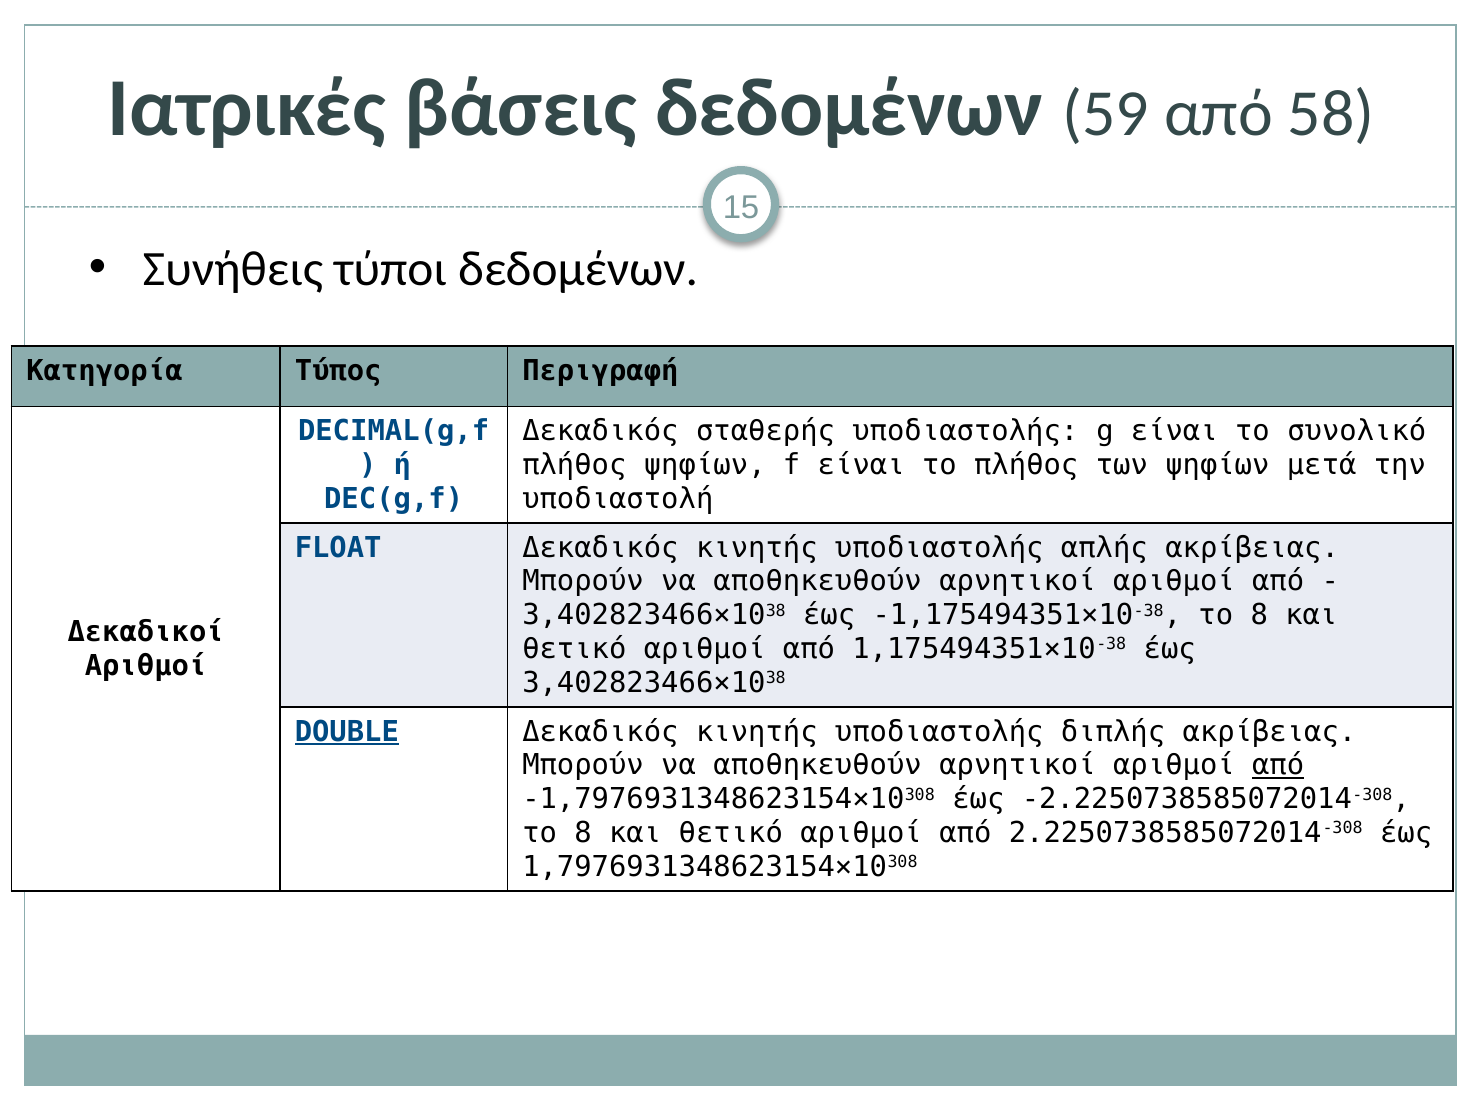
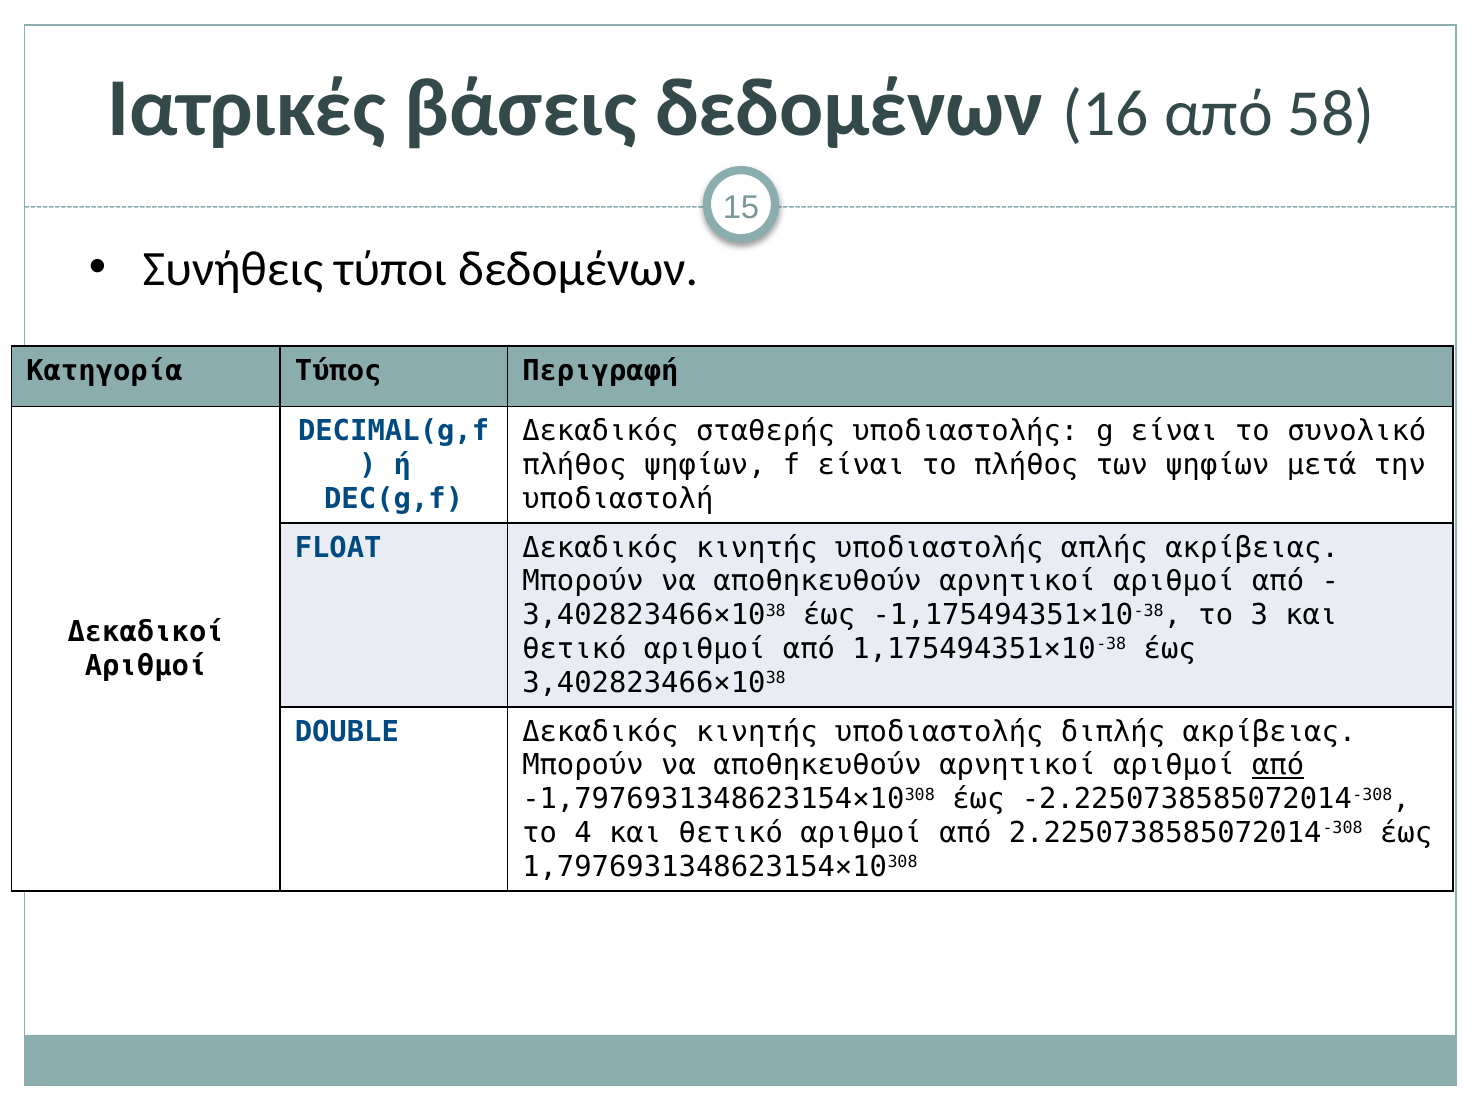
59: 59 -> 16 (1106, 114)
-1,175494351×10-38 το 8: 8 -> 3 (1259, 615)
DOUBLE underline: present -> none (347, 732)
8: 8 -> 4 (583, 833)
